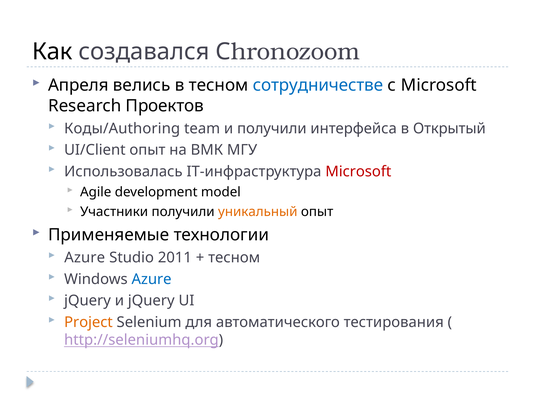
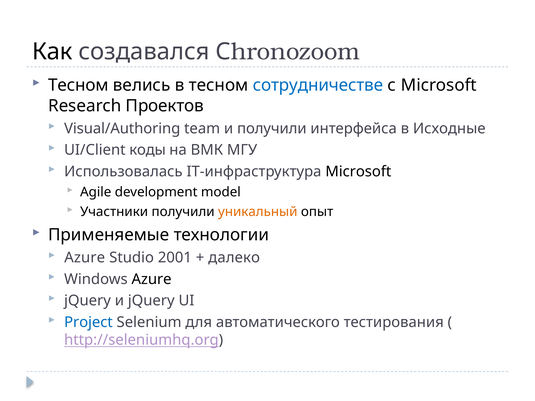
Апреля: Апреля -> Тесном (78, 85)
Коды/Authoring: Коды/Authoring -> Visual/Authoring (122, 129)
Открытый: Открытый -> Исходные (449, 129)
UI/Client опыт: опыт -> коды (148, 150)
Microsoft colour: red -> black (358, 172)
2011: 2011 -> 2001 (175, 258)
тесном: тесном -> далеко (234, 258)
Azure colour: blue -> black (152, 279)
Project colour: orange -> blue (88, 322)
